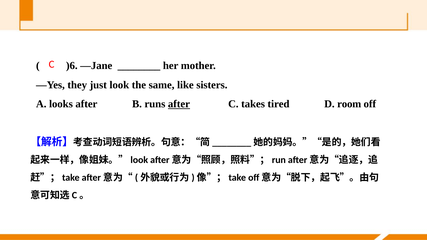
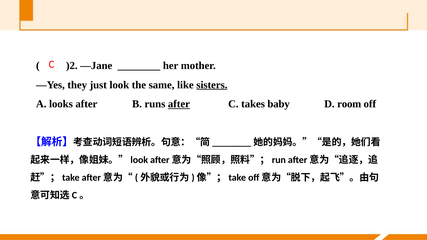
)6: )6 -> )2 (72, 66)
sisters underline: none -> present (212, 85)
tired: tired -> baby (279, 104)
